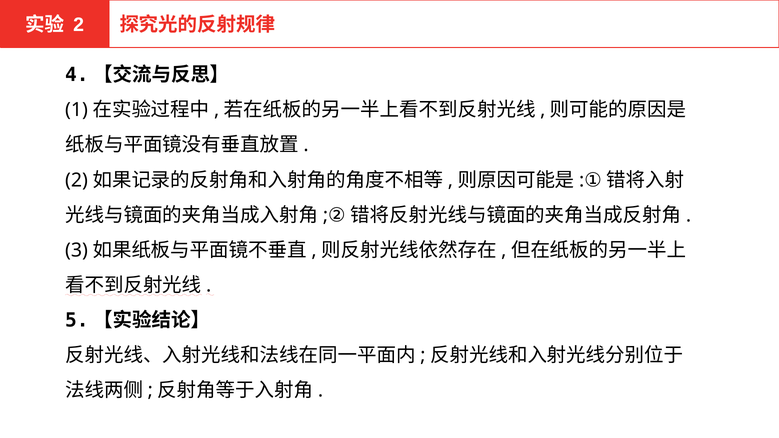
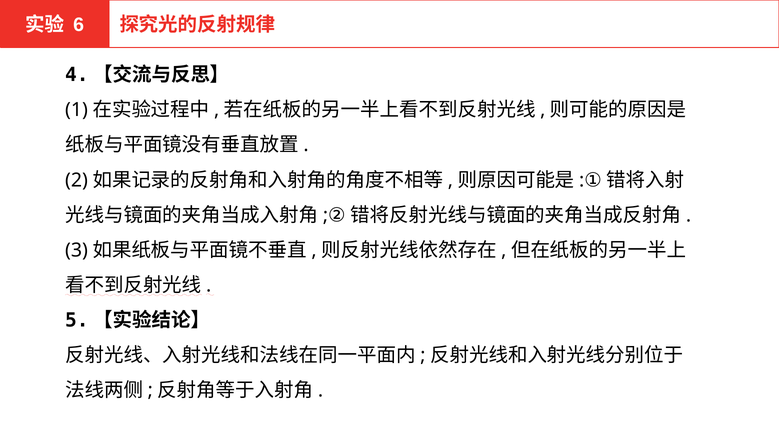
2: 2 -> 6 (79, 25)
